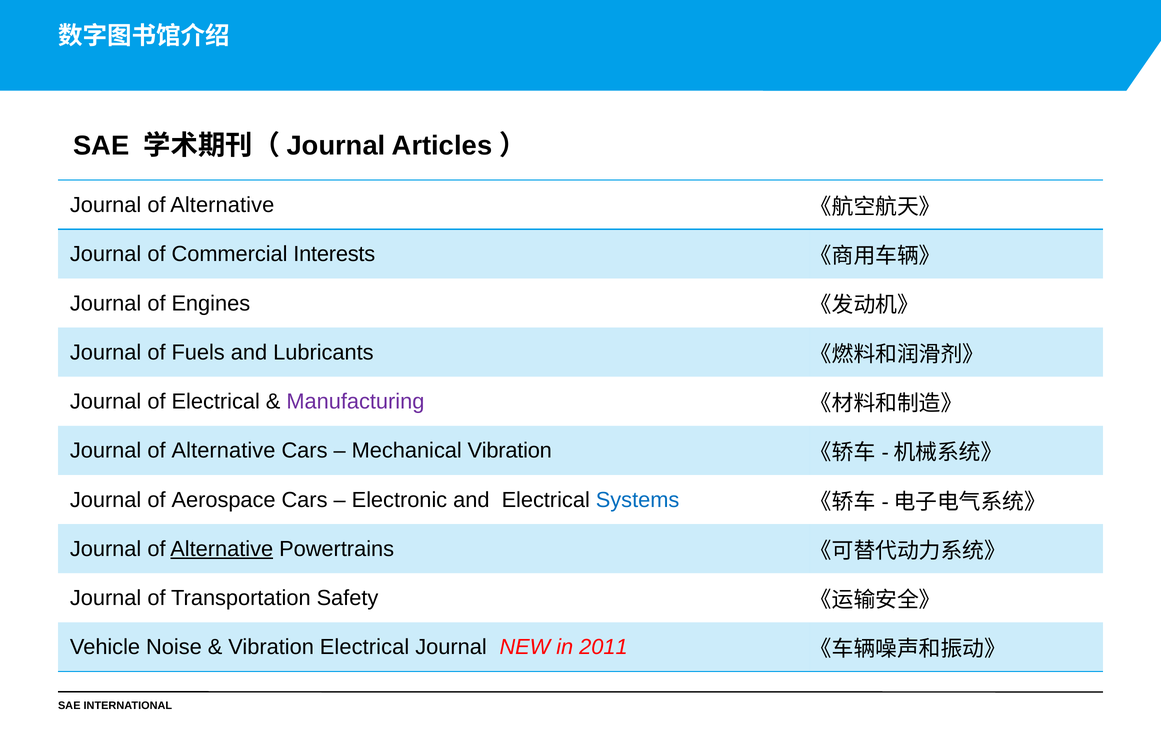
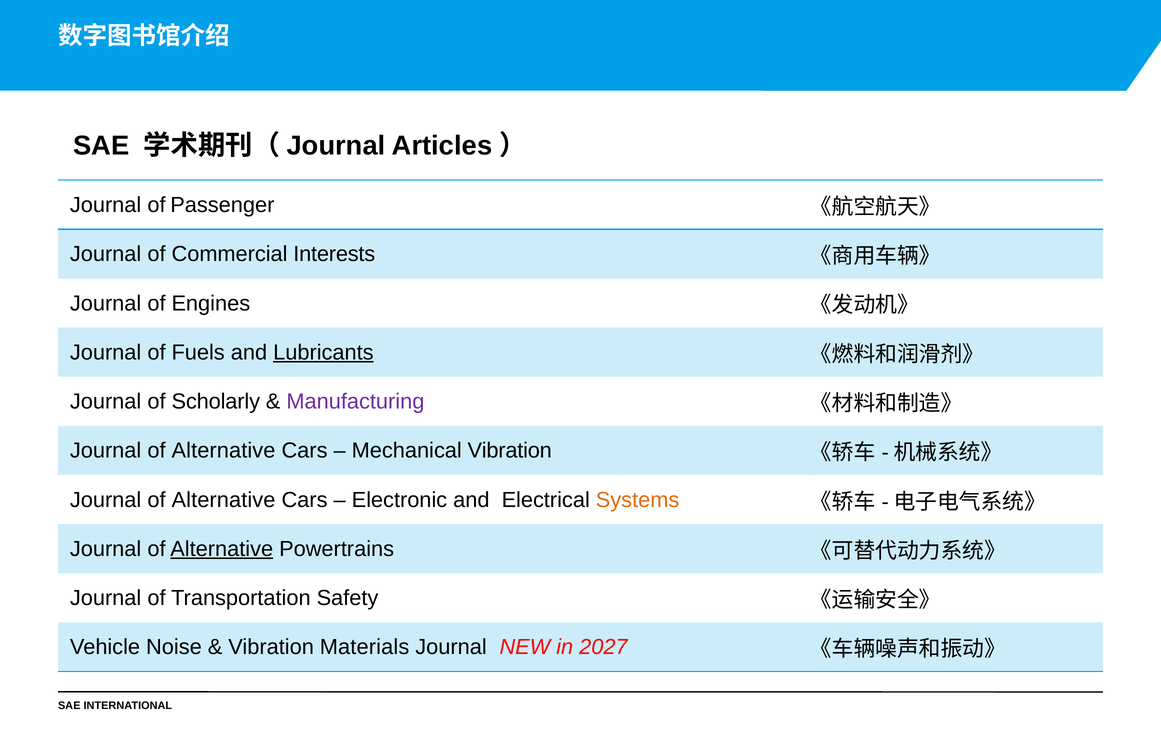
Alternative: Alternative -> Passenger (222, 205)
Lubricants underline: none -> present (323, 353)
of Electrical: Electrical -> Scholarly (216, 402)
Aerospace: Aerospace -> Alternative (224, 500)
Systems colour: blue -> orange (638, 500)
Vibration Electrical: Electrical -> Materials (365, 647)
2011: 2011 -> 2027 (603, 647)
